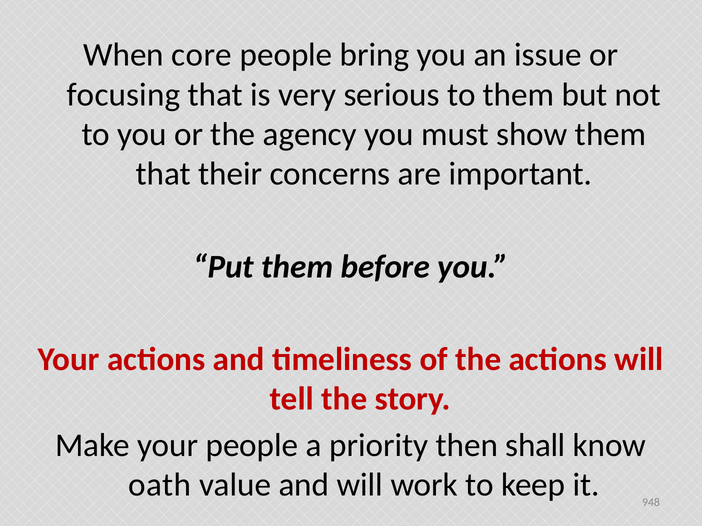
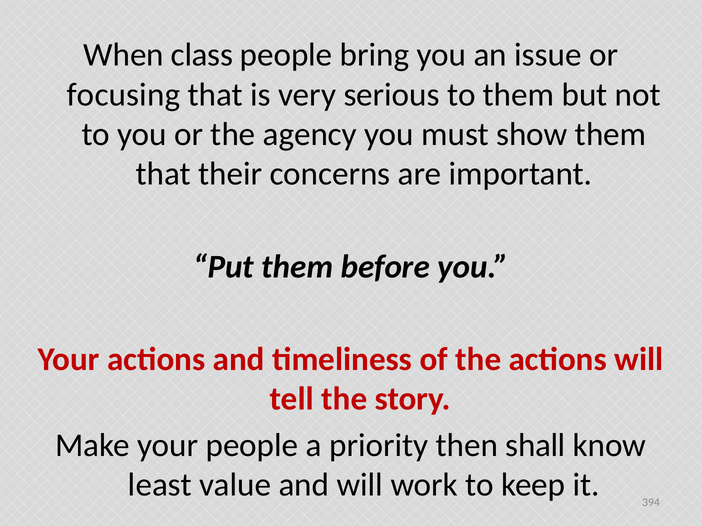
core: core -> class (202, 55)
oath: oath -> least (160, 486)
948: 948 -> 394 (651, 503)
